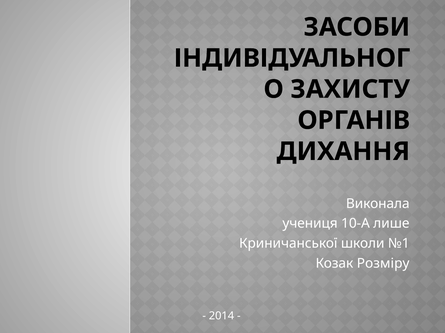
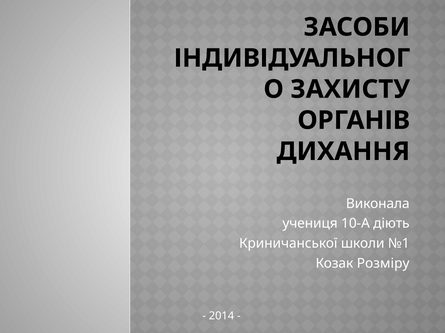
лише: лише -> діють (391, 224)
